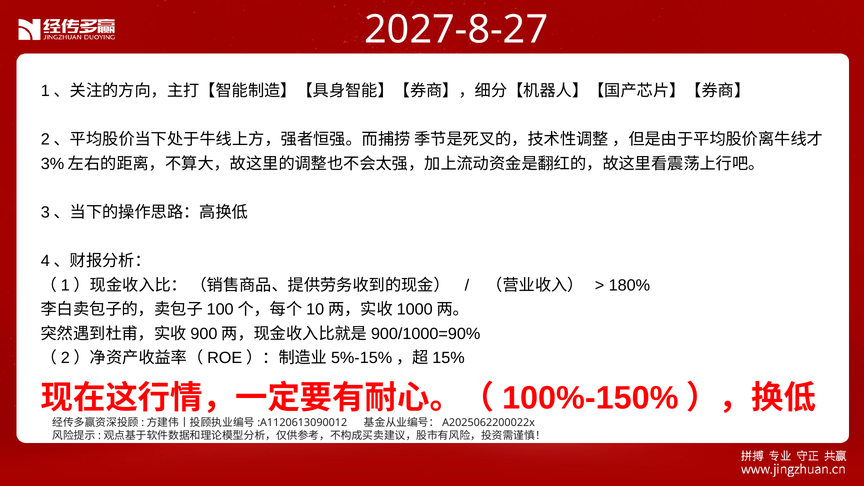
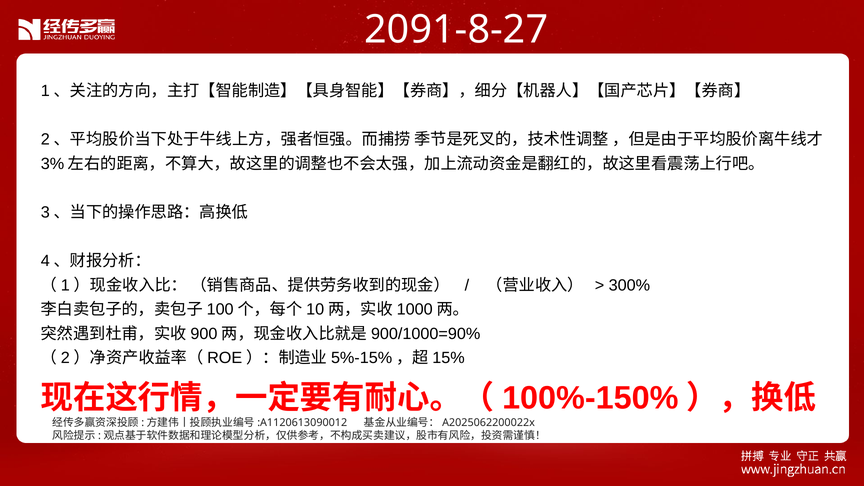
2027-8-27: 2027-8-27 -> 2091-8-27 (456, 30)
180%: 180% -> 300% (629, 285)
